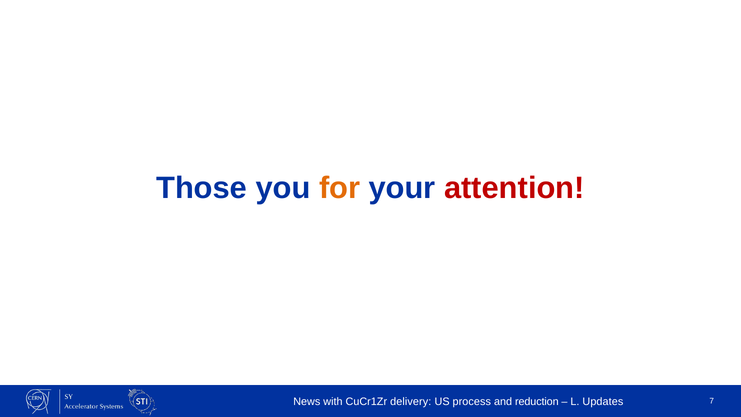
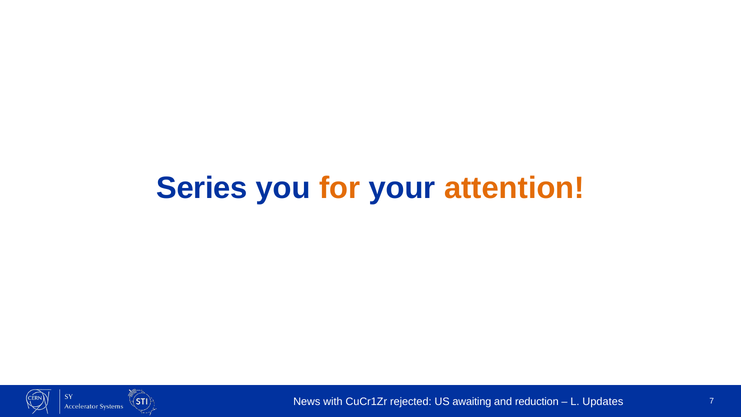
Those: Those -> Series (202, 188)
attention colour: red -> orange (514, 188)
delivery: delivery -> rejected (411, 401)
process: process -> awaiting (472, 401)
